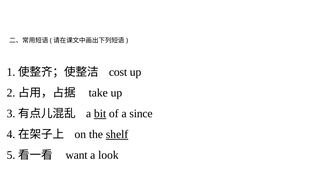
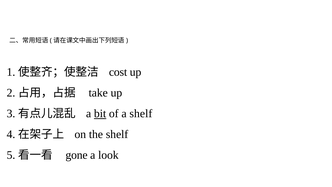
a since: since -> shelf (141, 113)
shelf underline: present -> none (117, 134)
want: want -> gone (77, 155)
